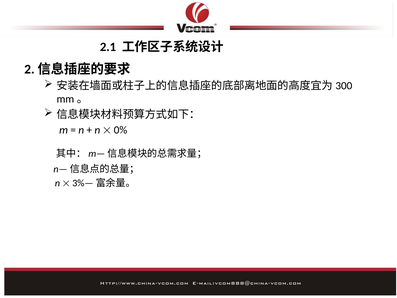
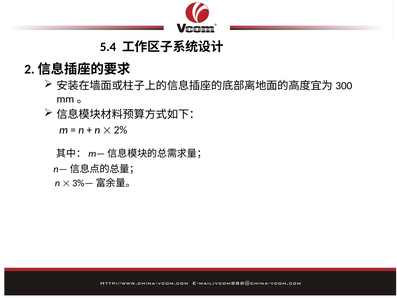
2.1: 2.1 -> 5.4 (108, 47)
0%: 0% -> 2% (121, 130)
